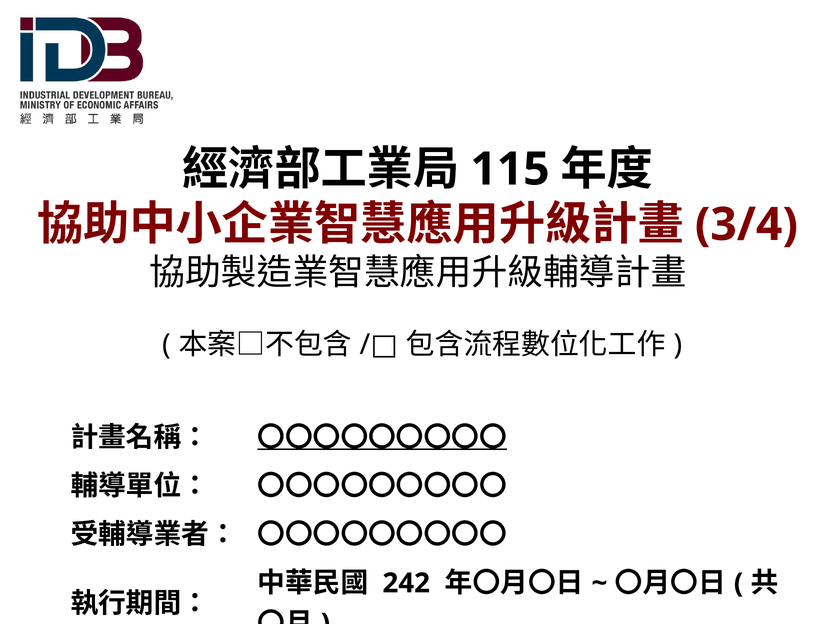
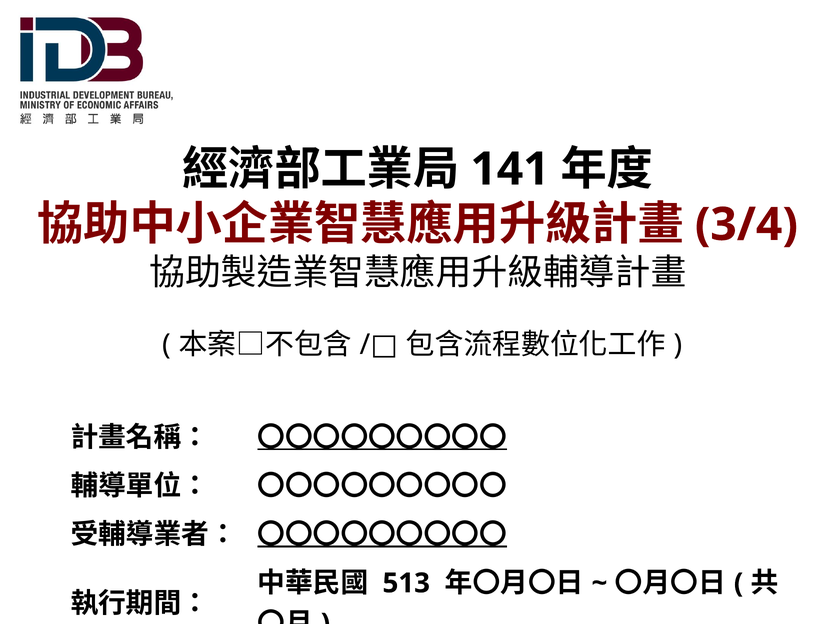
115: 115 -> 141 (510, 169)
〇〇〇〇〇〇〇〇〇 underline: none -> present (382, 535)
242: 242 -> 513 (406, 583)
